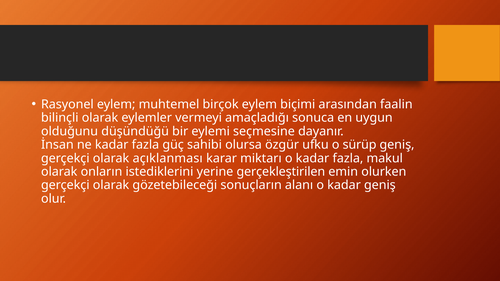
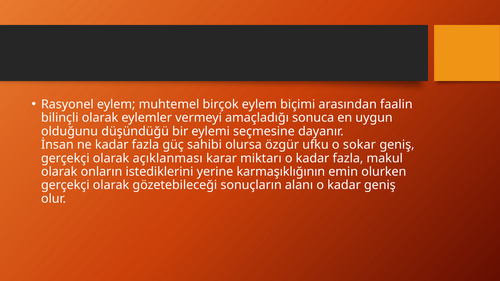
sürüp: sürüp -> sokar (359, 145)
gerçekleştirilen: gerçekleştirilen -> karmaşıklığının (281, 172)
